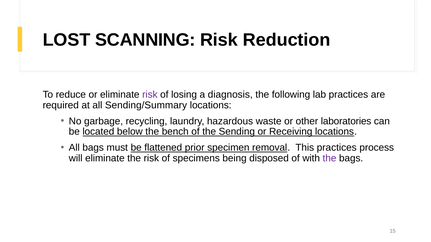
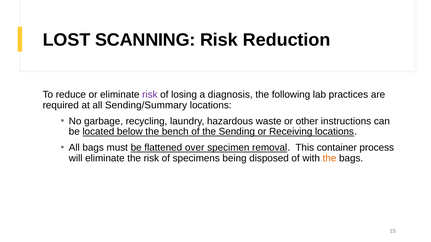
laboratories: laboratories -> instructions (346, 121)
prior: prior -> over (195, 148)
This practices: practices -> container (337, 148)
the colour: purple -> orange (330, 159)
